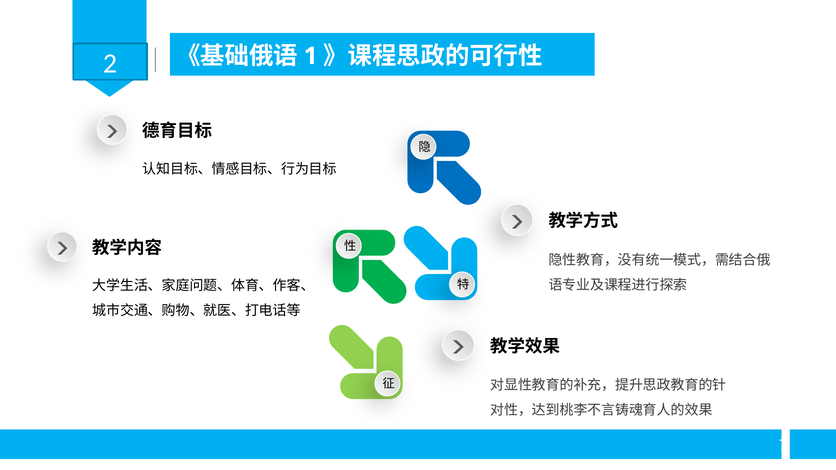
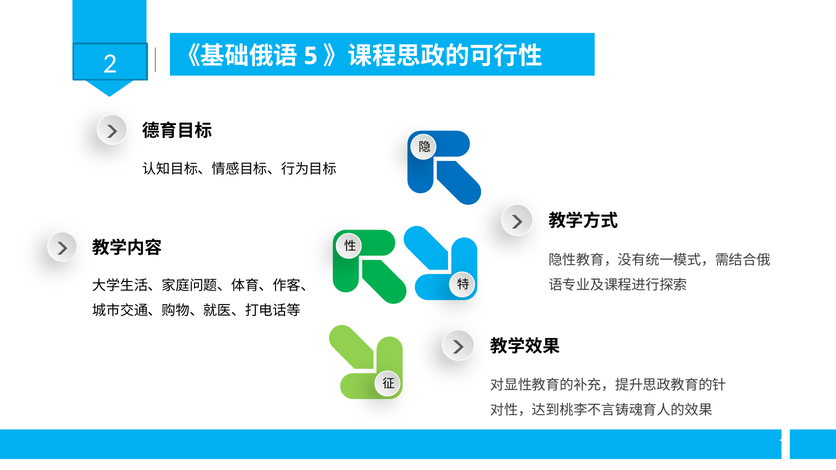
1: 1 -> 5 (311, 56)
